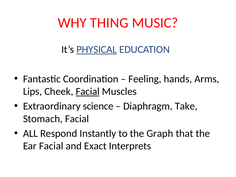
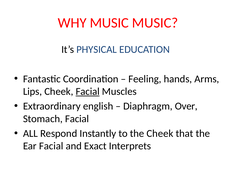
WHY THING: THING -> MUSIC (109, 23)
PHYSICAL underline: present -> none (97, 50)
science: science -> english (98, 106)
Take: Take -> Over (186, 106)
the Graph: Graph -> Cheek (160, 133)
